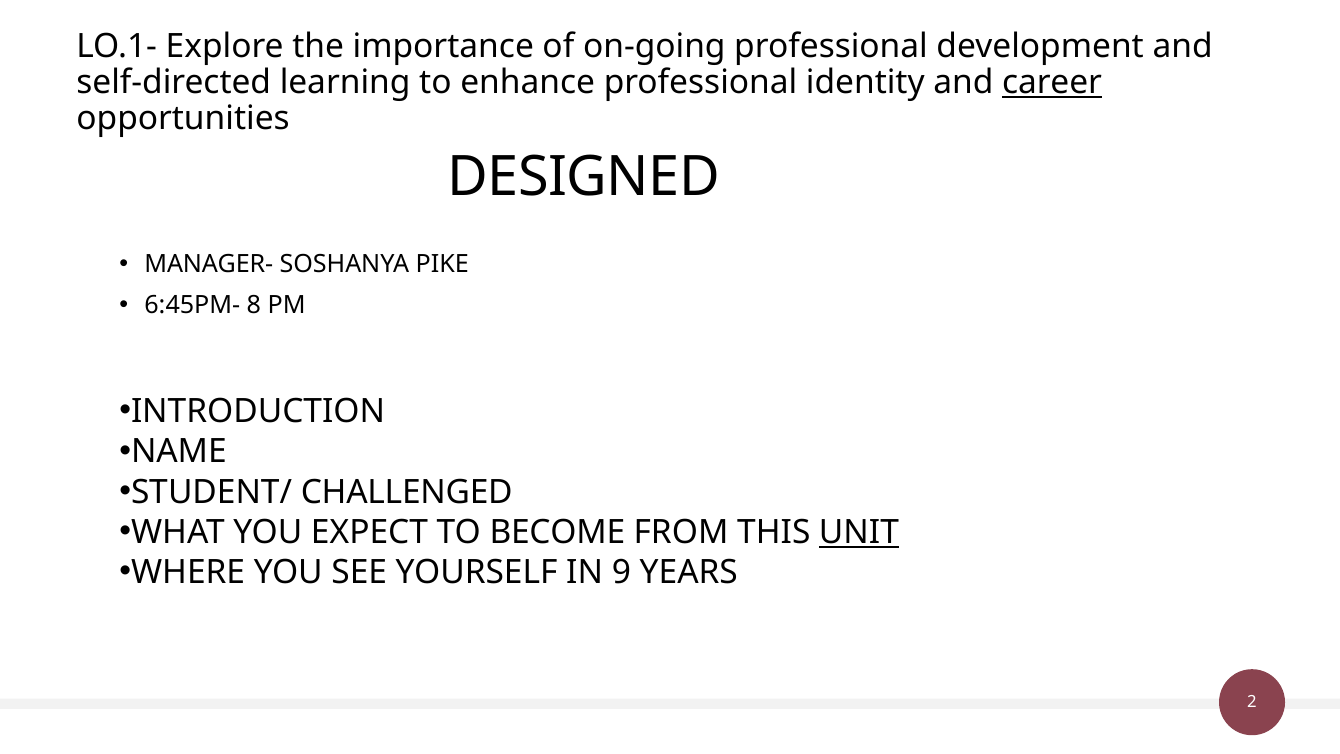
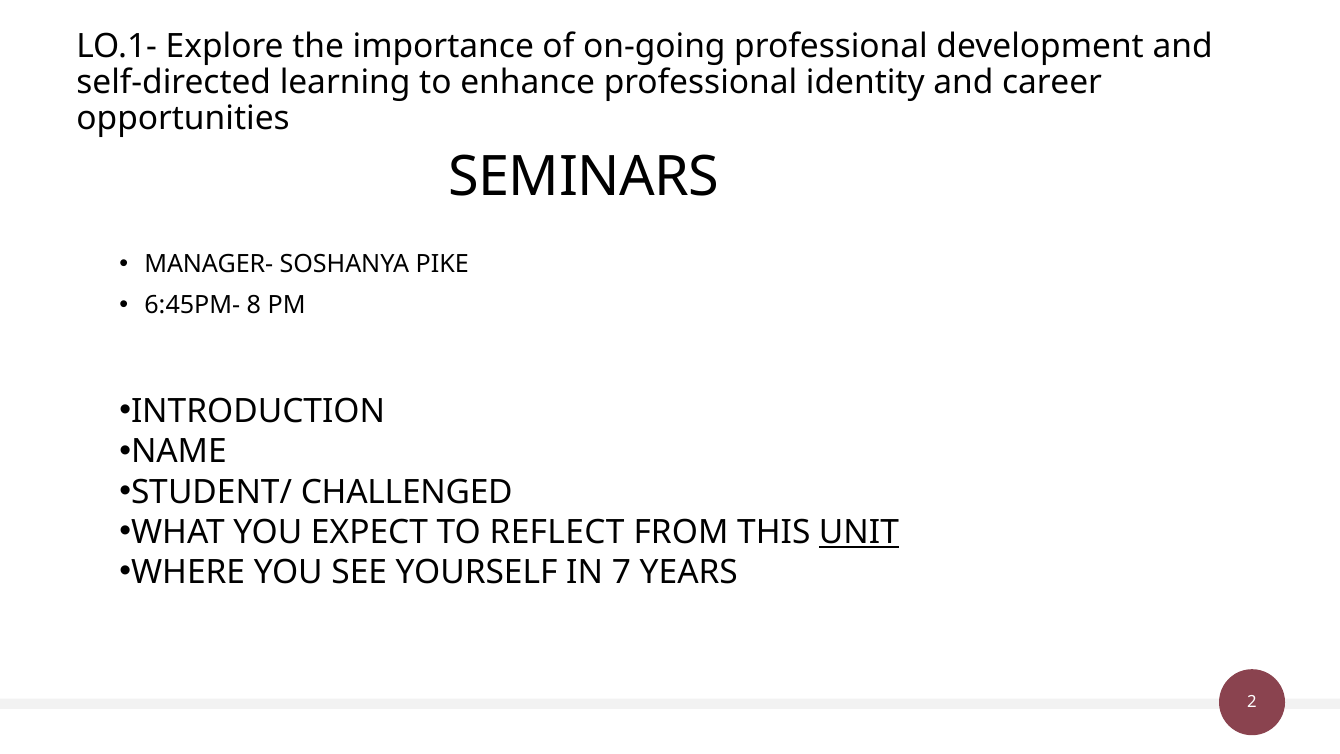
career underline: present -> none (1052, 83)
DESIGNED: DESIGNED -> SEMINARS (584, 177)
BECOME: BECOME -> REFLECT (557, 532)
9: 9 -> 7 (621, 572)
